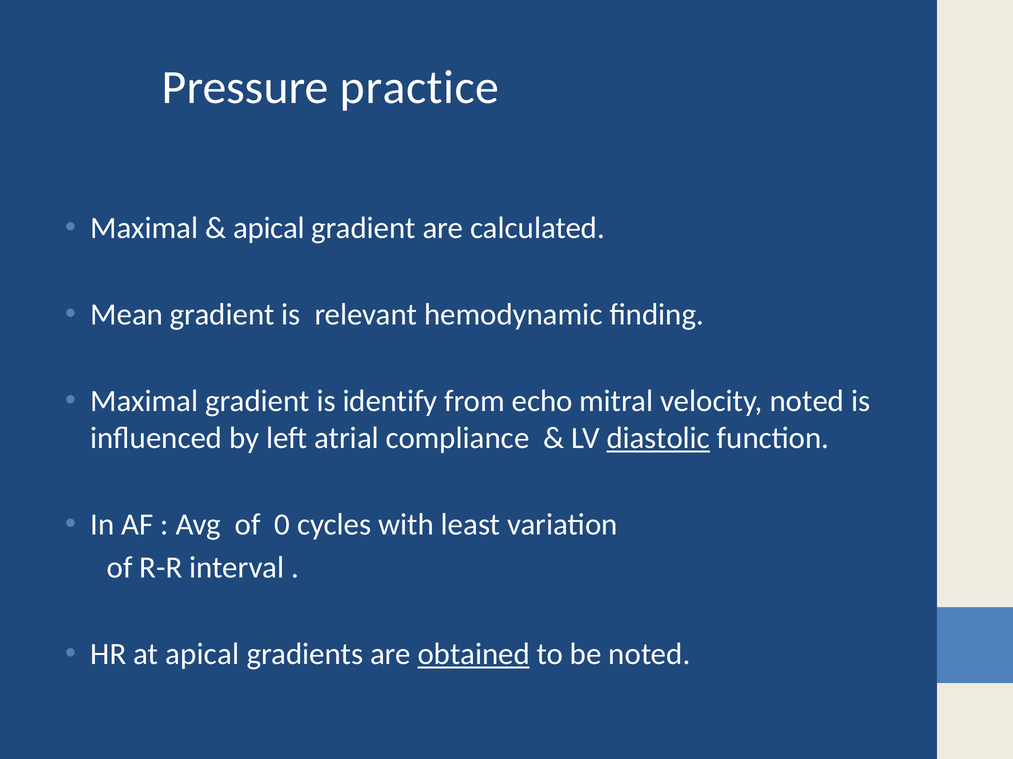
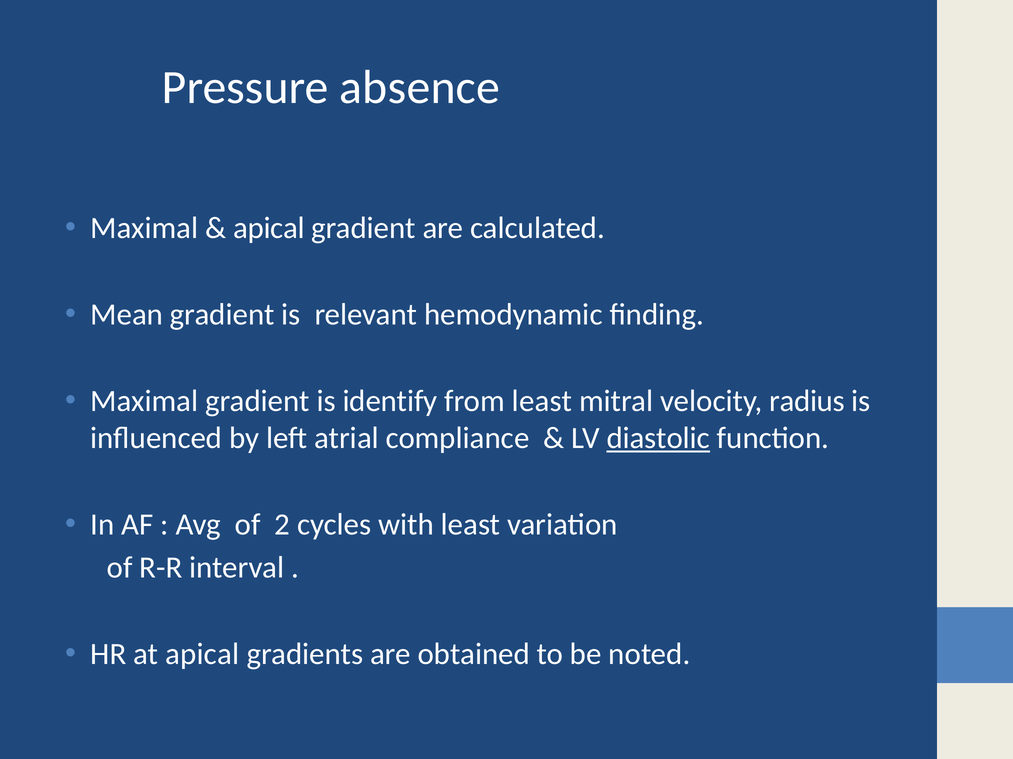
practice: practice -> absence (420, 88)
from echo: echo -> least (542, 401)
velocity noted: noted -> radius (807, 401)
0: 0 -> 2 (282, 525)
obtained underline: present -> none (474, 655)
